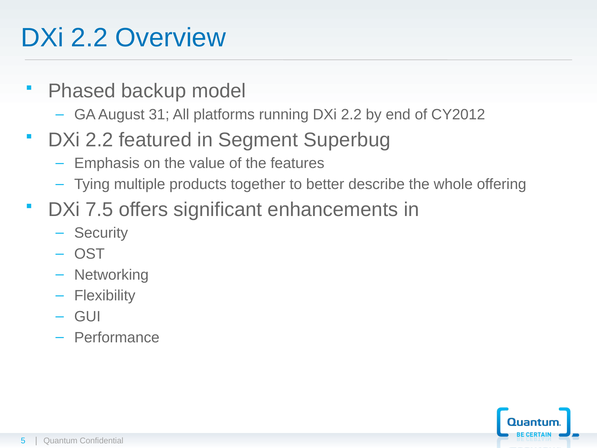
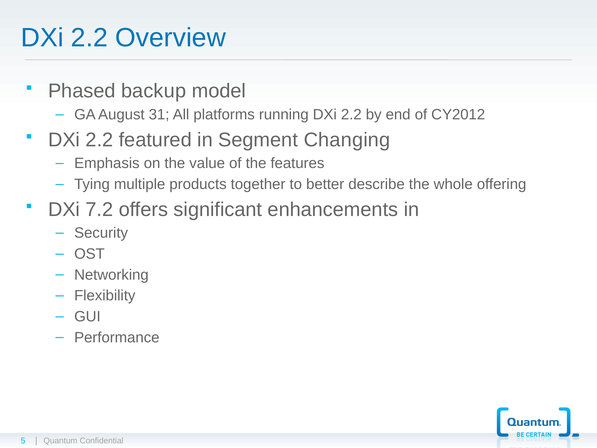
Superbug: Superbug -> Changing (347, 140)
7.5: 7.5 -> 7.2 (99, 209)
